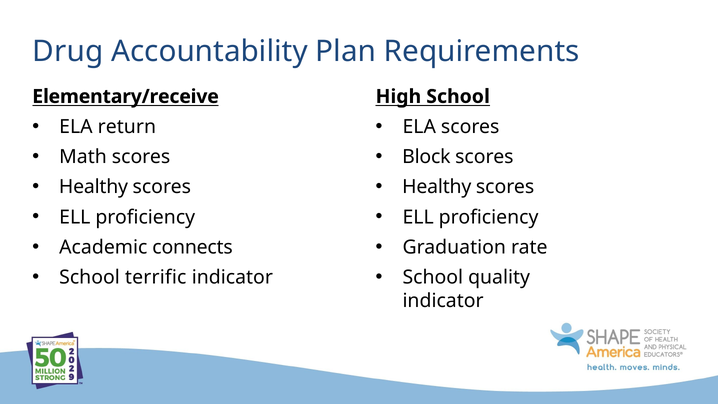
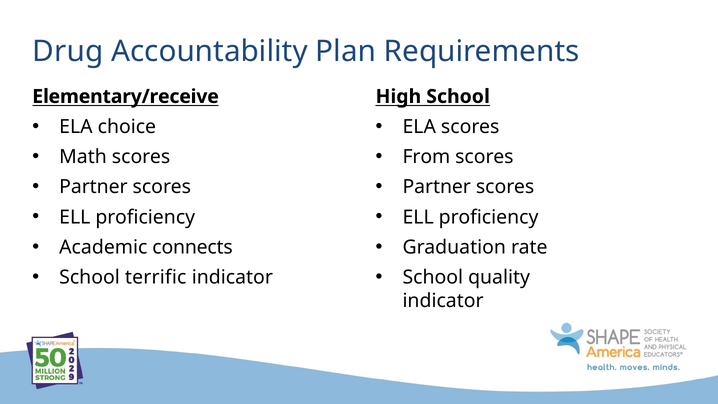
return: return -> choice (127, 127)
Block: Block -> From (426, 157)
Healthy: Healthy -> Partner (93, 187)
Healthy: Healthy -> Partner (437, 187)
